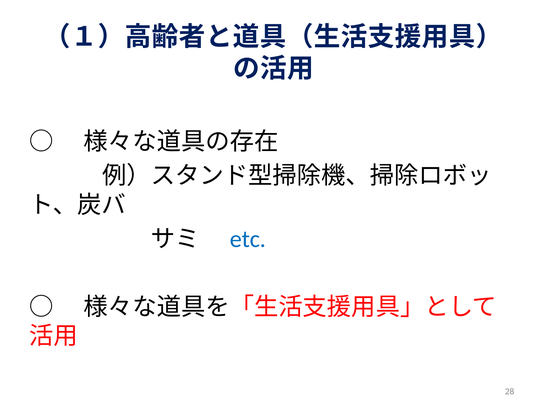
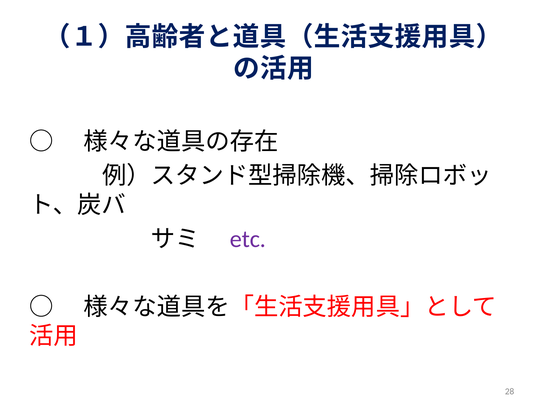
etc colour: blue -> purple (248, 239)
